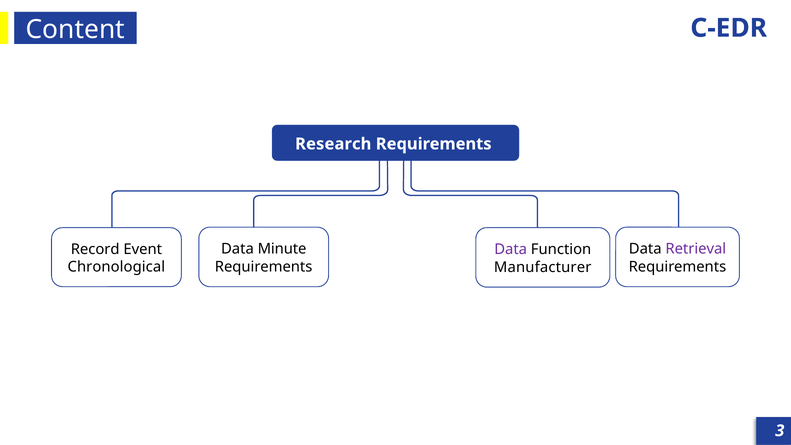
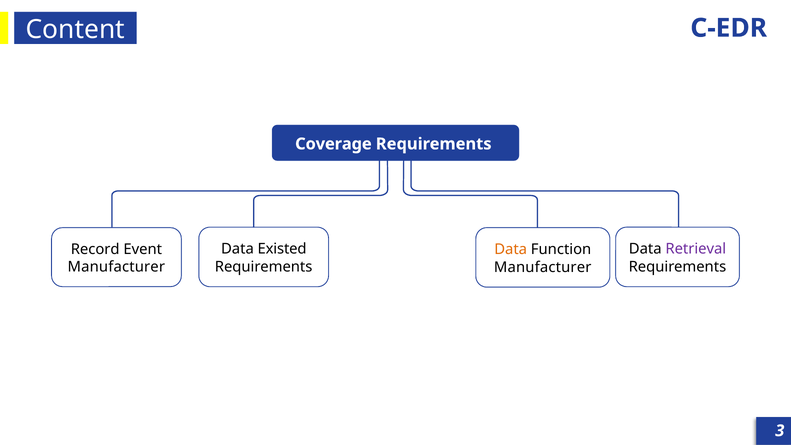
Research: Research -> Coverage (333, 144)
Minute: Minute -> Existed (282, 249)
Data colour: purple -> orange (511, 249)
Chronological: Chronological -> Manufacturer (116, 267)
